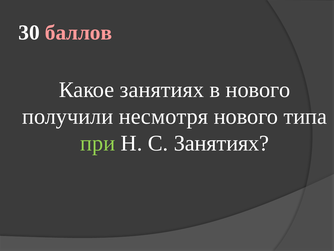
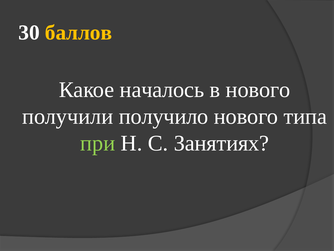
баллов colour: pink -> yellow (79, 32)
Какое занятиях: занятиях -> началось (162, 90)
несмотря: несмотря -> получило (164, 116)
